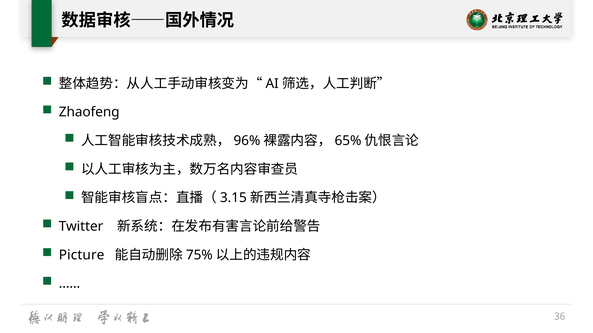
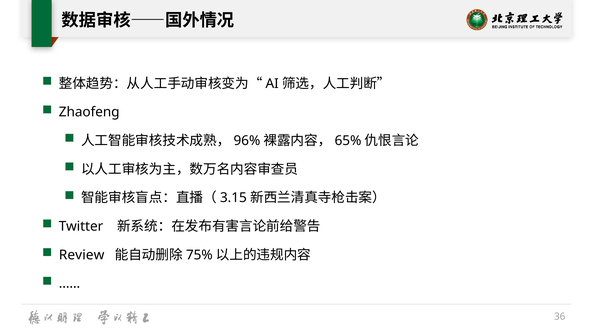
Picture: Picture -> Review (82, 255)
